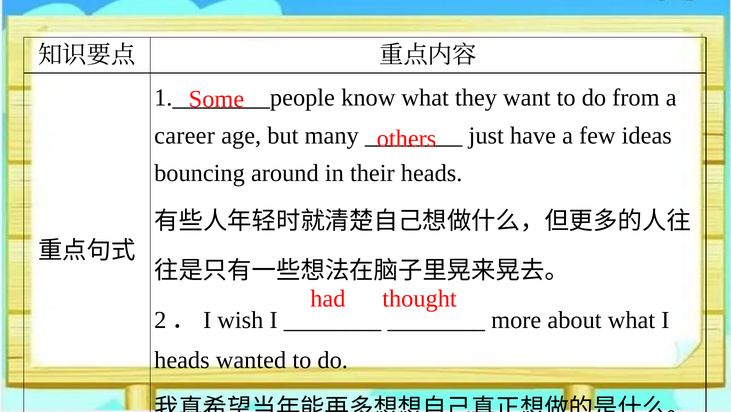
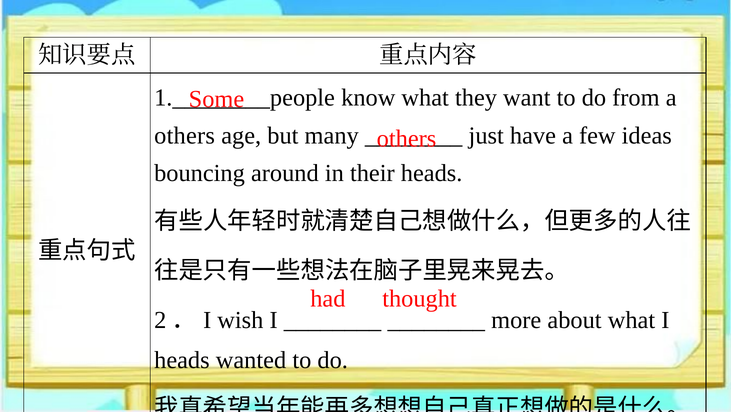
career: career -> others (185, 135)
